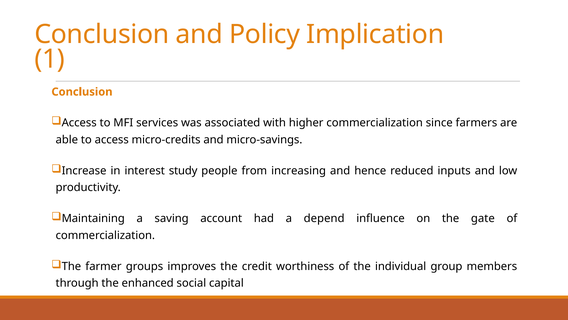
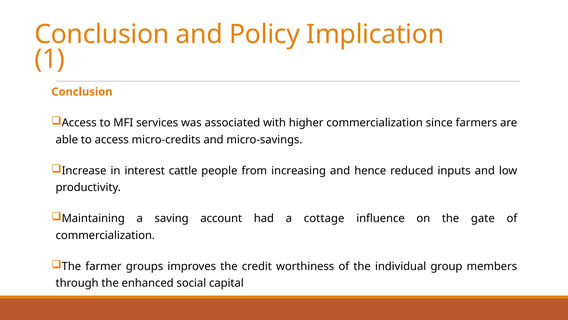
study: study -> cattle (183, 170)
depend: depend -> cottage (324, 218)
